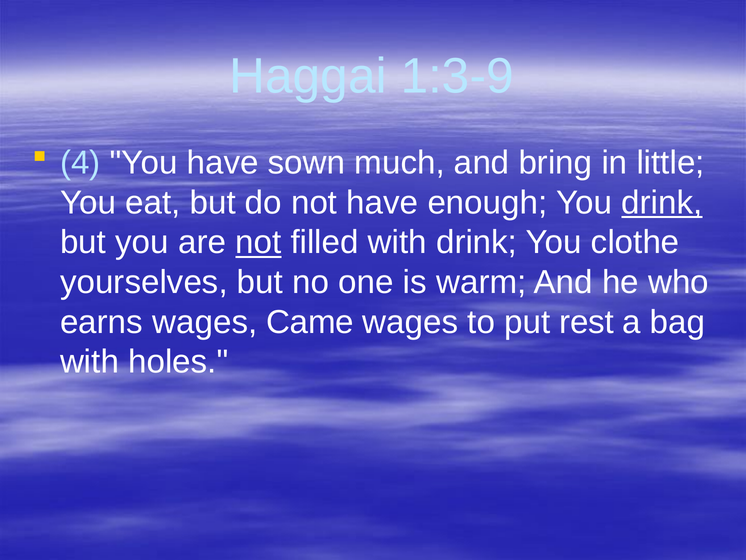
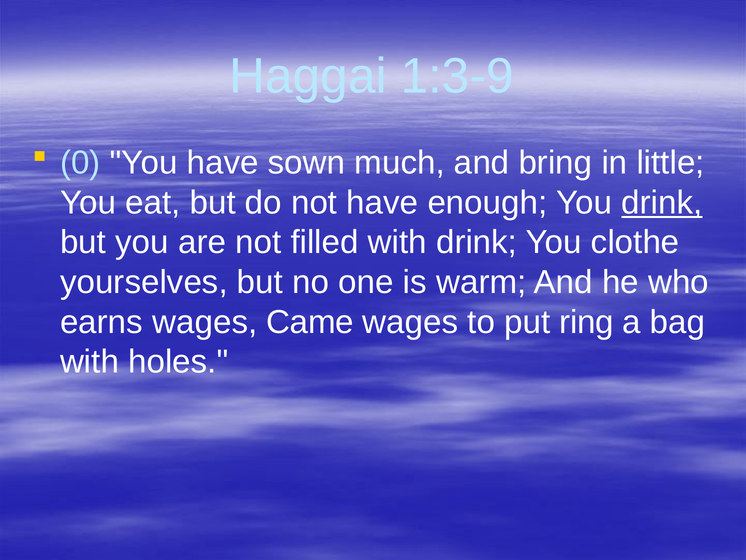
4: 4 -> 0 (80, 163)
not underline: present -> none (258, 242)
rest: rest -> ring (587, 322)
